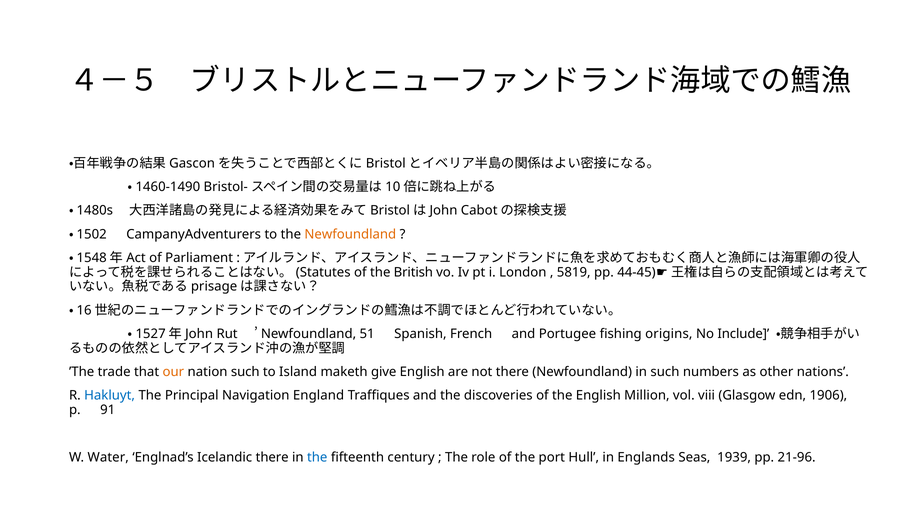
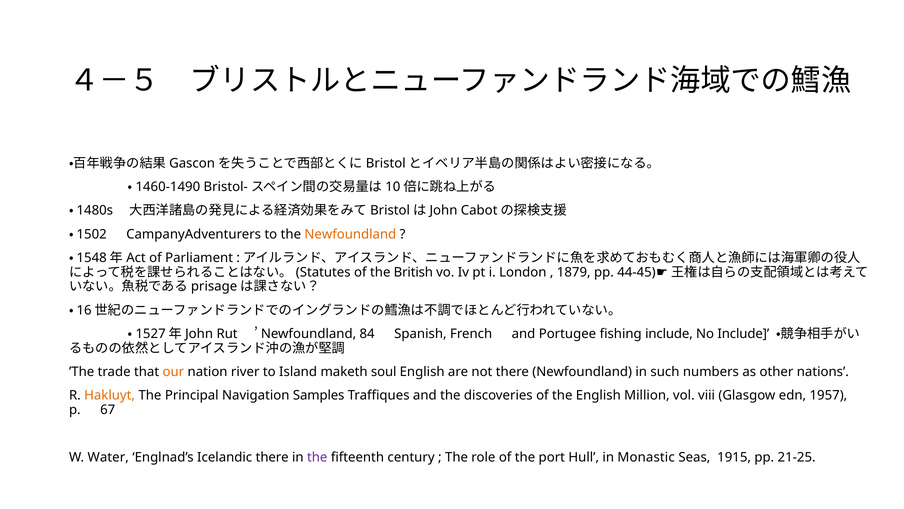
5819: 5819 -> 1879 (574, 272)
51: 51 -> 84 (367, 334)
fishing origins: origins -> include (669, 334)
nation such: such -> river (245, 371)
give: give -> soul (384, 371)
Hakluyt colour: blue -> orange (110, 395)
England: England -> Samples (319, 395)
1906: 1906 -> 1957 (828, 395)
91: 91 -> 67 (108, 409)
the colour: blue -> purple (317, 457)
Englands: Englands -> Monastic (646, 457)
1939: 1939 -> 1915 (734, 457)
21-96: 21-96 -> 21-25 (797, 457)
